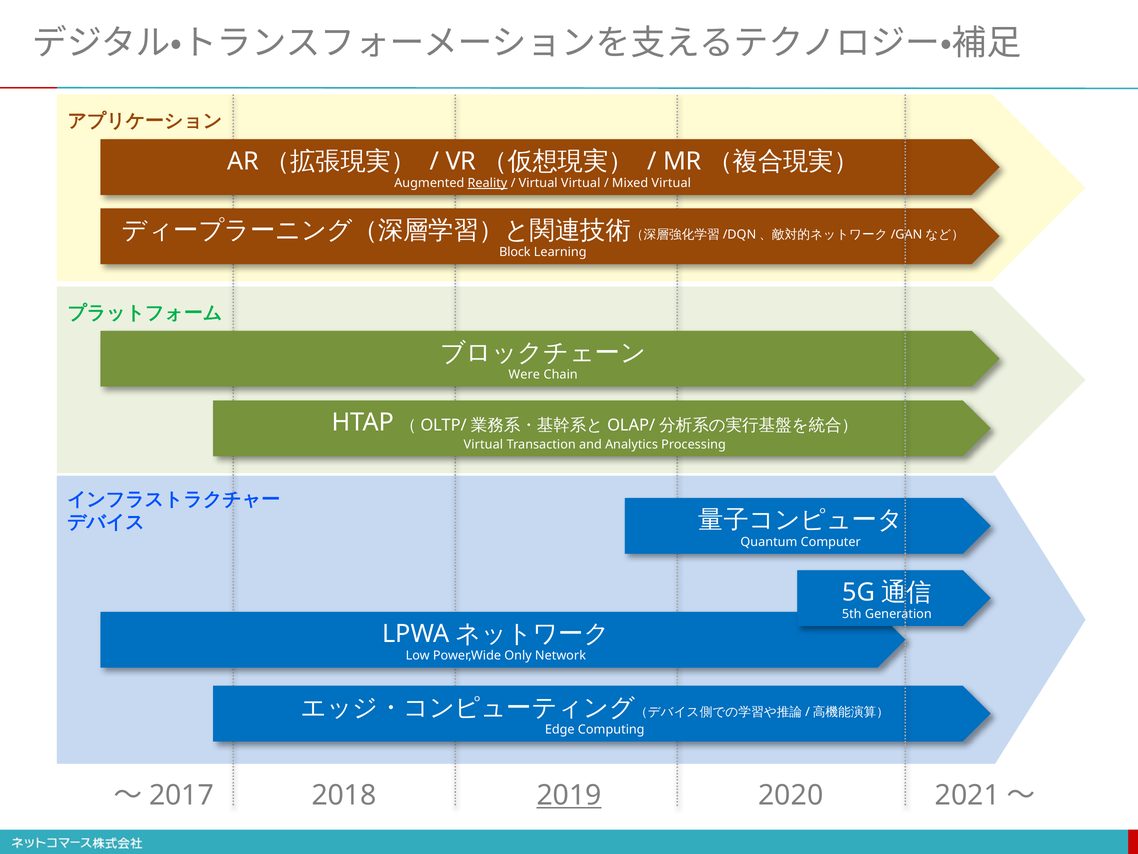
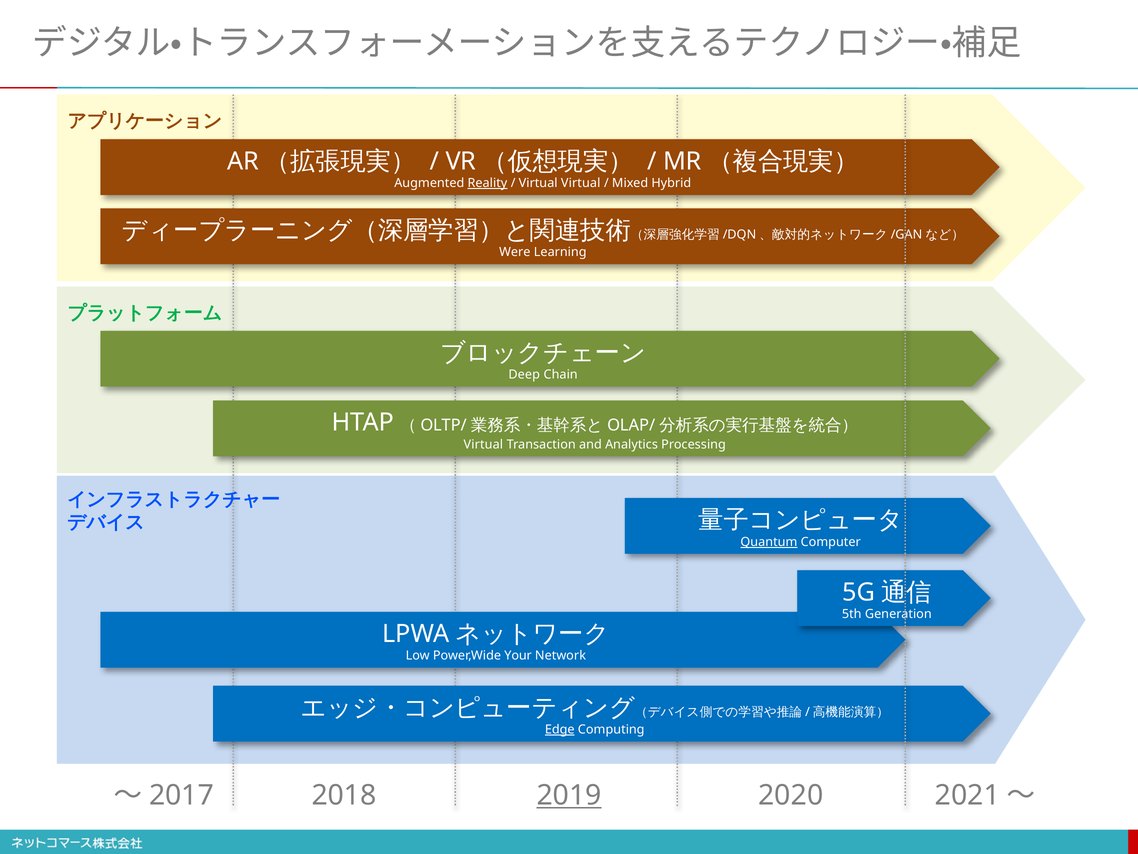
Mixed Virtual: Virtual -> Hybrid (671, 183)
Block: Block -> Were (515, 252)
Were: Were -> Deep (524, 375)
Quantum underline: none -> present (769, 542)
Only: Only -> Your (518, 655)
Edge underline: none -> present (560, 729)
